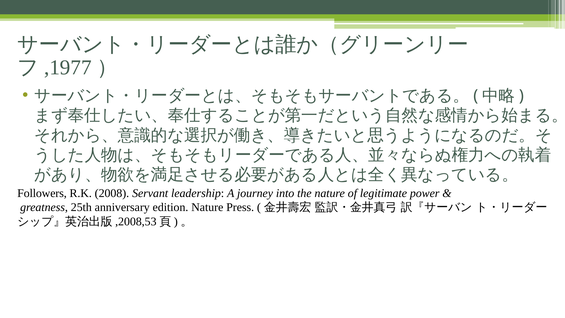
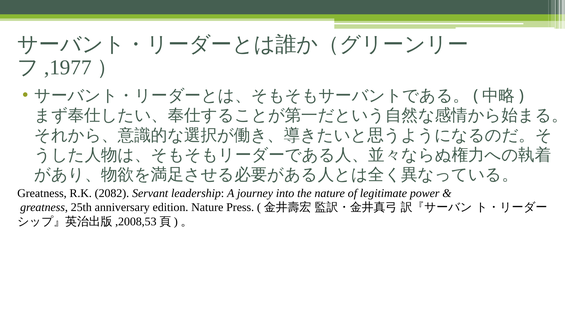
Followers: Followers -> Greatness (42, 193)
2008: 2008 -> 2082 (112, 193)
